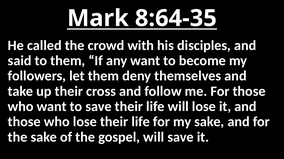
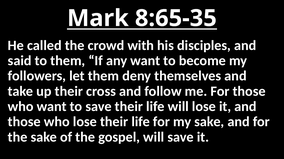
8:64-35: 8:64-35 -> 8:65-35 (176, 18)
